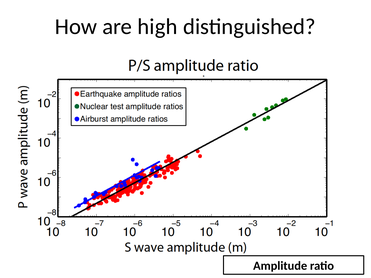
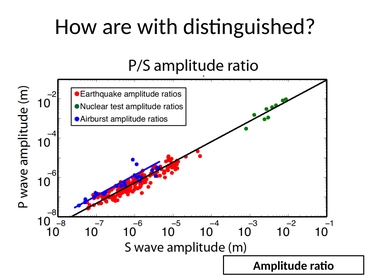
high: high -> with (158, 27)
